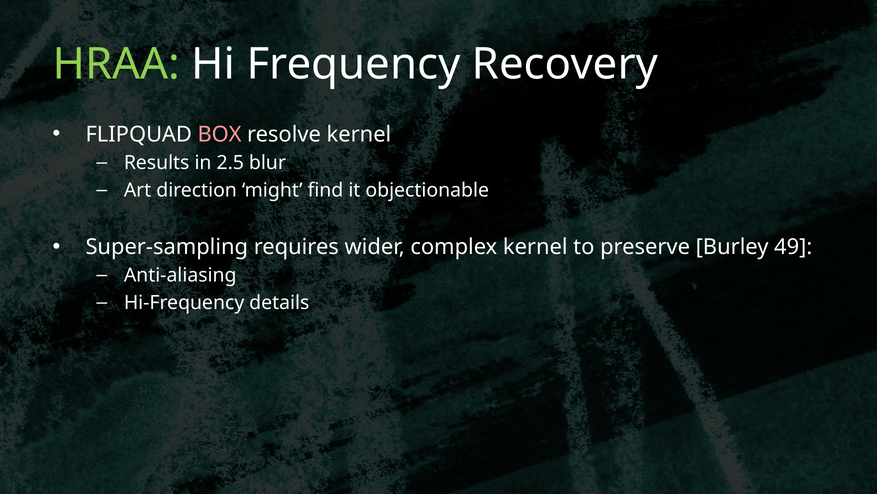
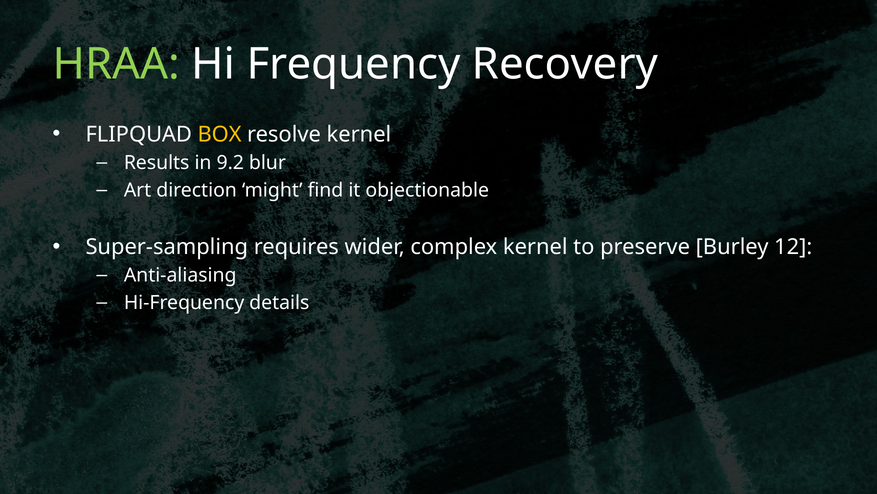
BOX colour: pink -> yellow (220, 134)
2.5: 2.5 -> 9.2 (230, 163)
49: 49 -> 12 (793, 247)
